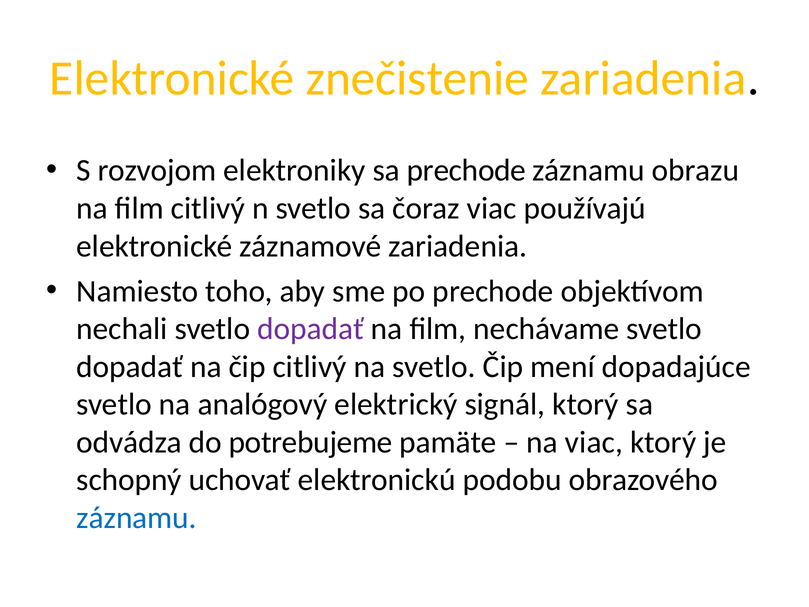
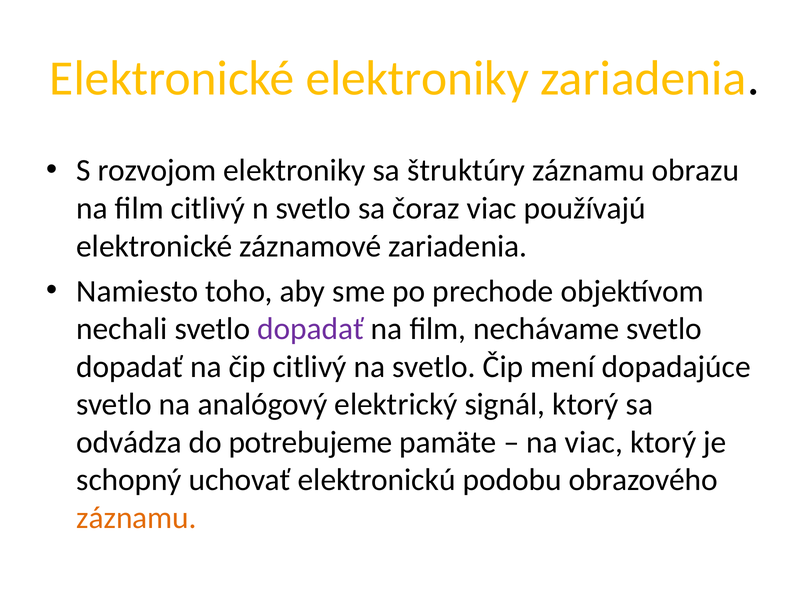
Elektronické znečistenie: znečistenie -> elektroniky (417, 78)
sa prechode: prechode -> štruktúry (466, 170)
záznamu colour: blue -> orange (137, 518)
